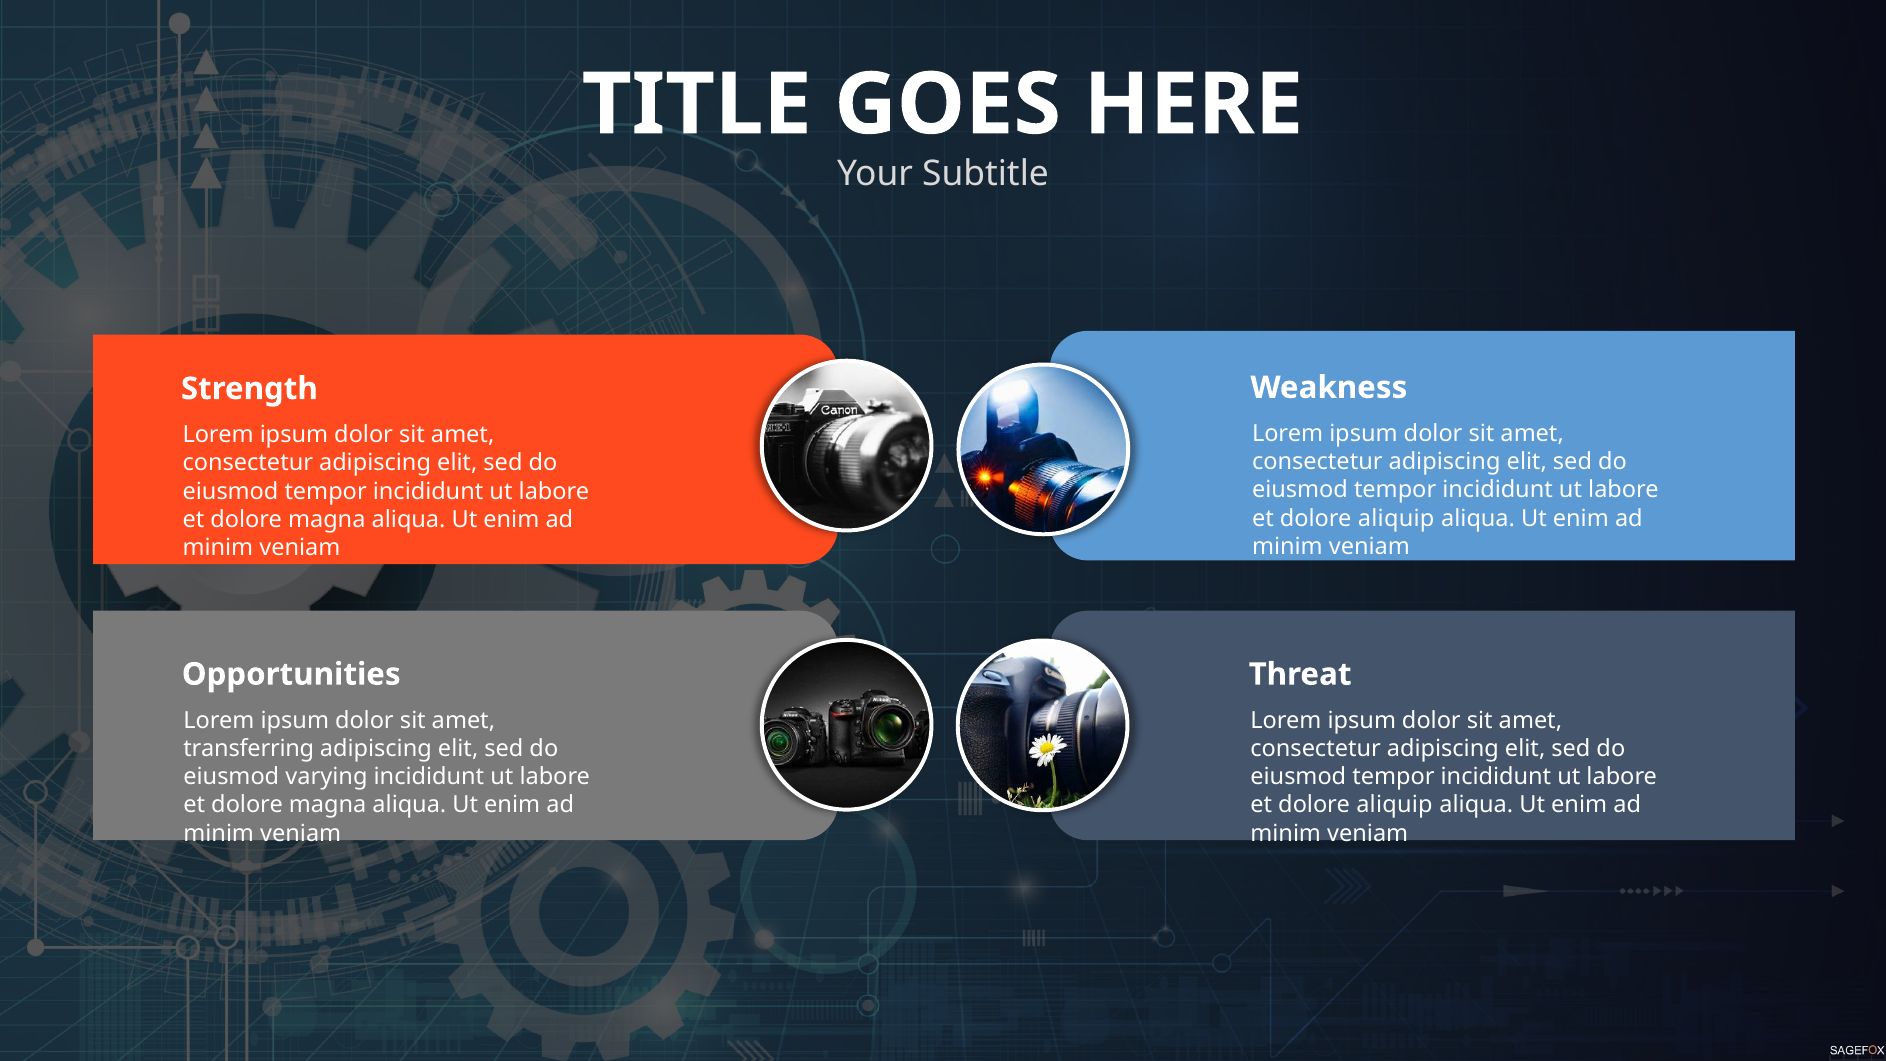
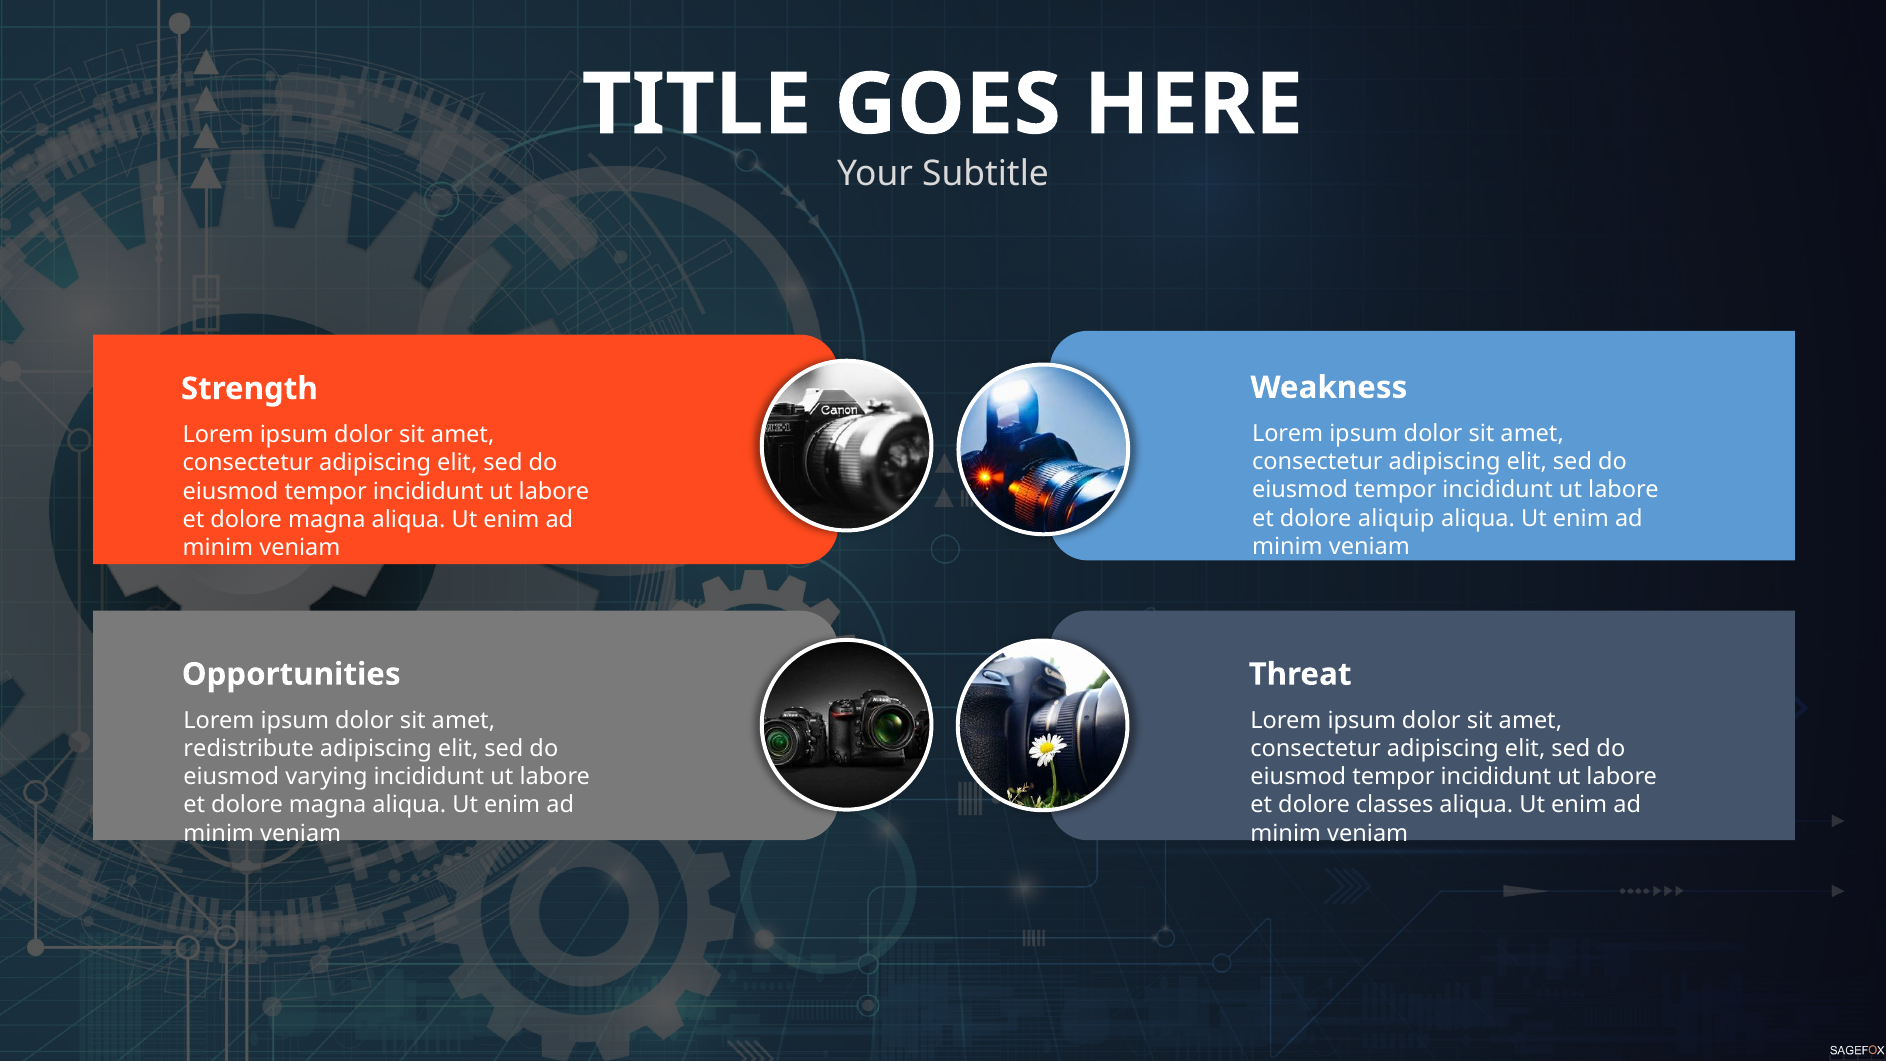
transferring: transferring -> redistribute (249, 748)
aliquip: aliquip -> classes (1395, 805)
